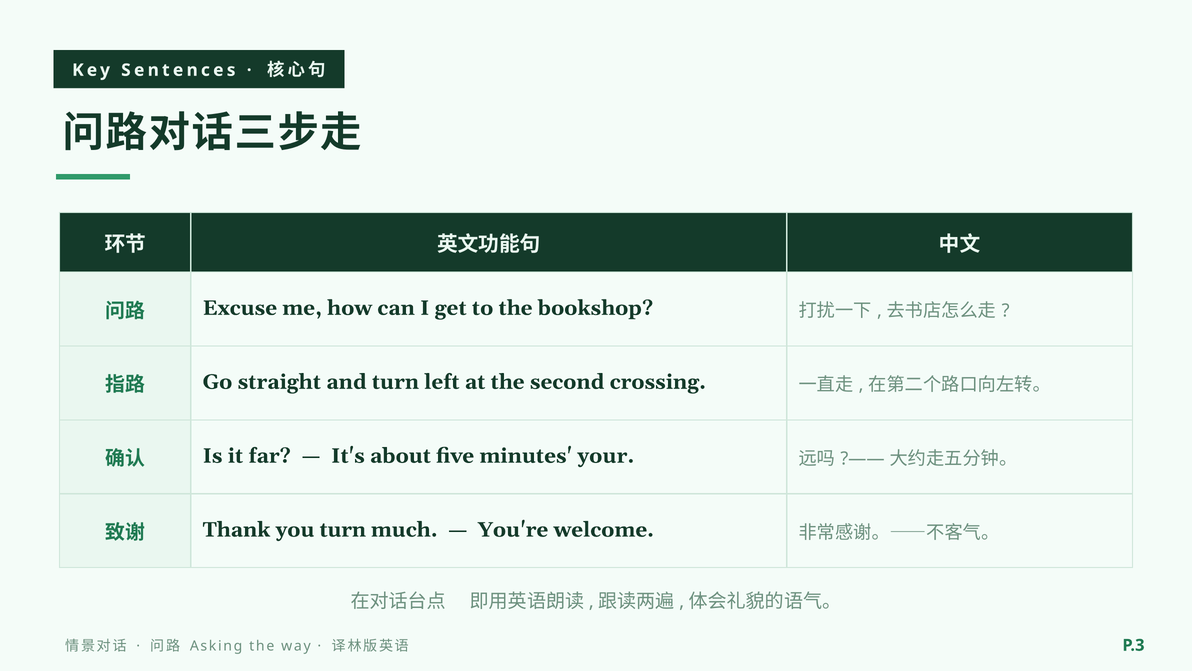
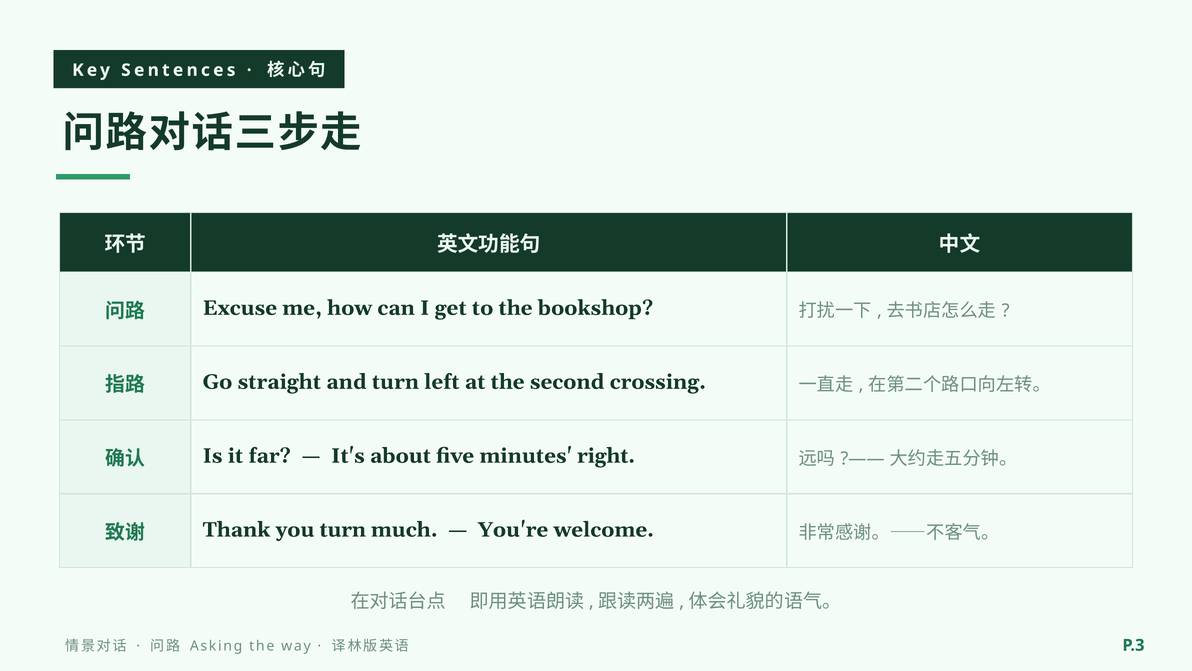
your: your -> right (606, 456)
